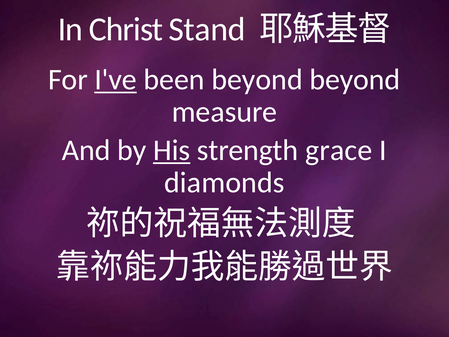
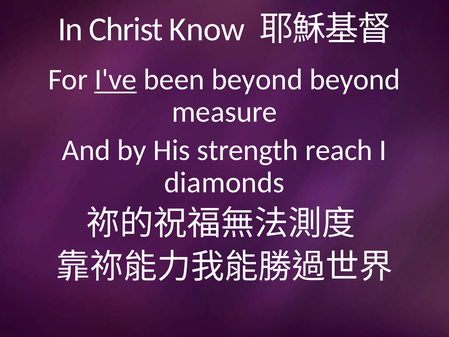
Stand: Stand -> Know (207, 29)
His underline: present -> none (172, 150)
grace: grace -> reach (339, 150)
